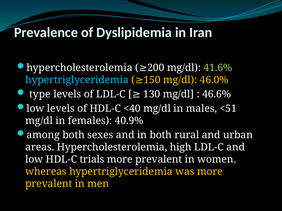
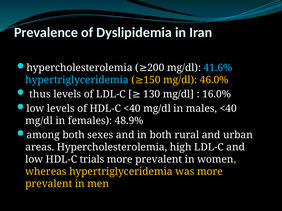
41.6% colour: light green -> light blue (218, 68)
type: type -> thus (40, 94)
46.6%: 46.6% -> 16.0% (217, 94)
males <51: <51 -> <40 (228, 109)
40.9%: 40.9% -> 48.9% (129, 121)
